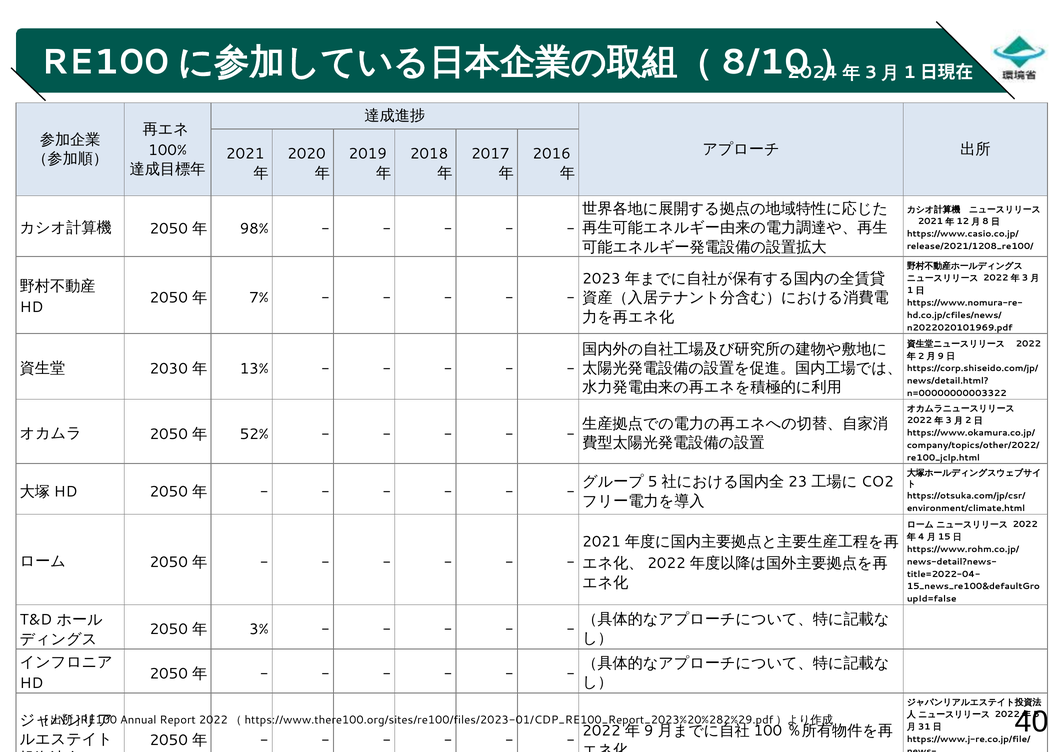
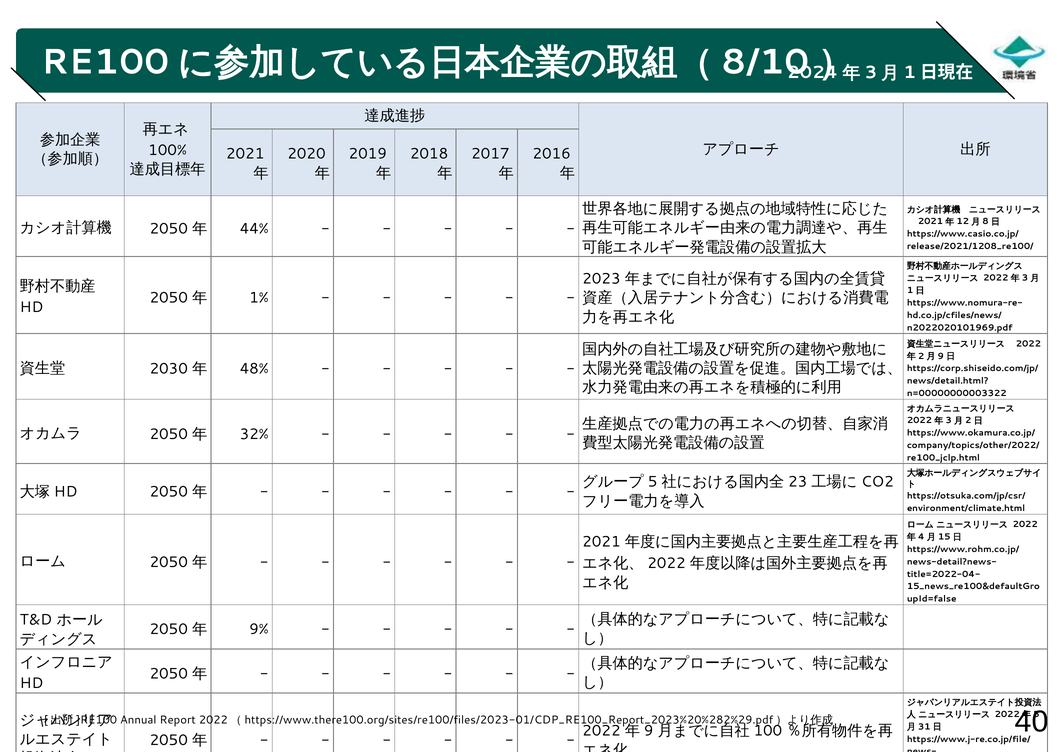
98%: 98% -> 44% (254, 229)
7%: 7% -> 1% (259, 298)
13%: 13% -> 48% (254, 369)
52%: 52% -> 32% (254, 434)
3%: 3% -> 9% (259, 630)
